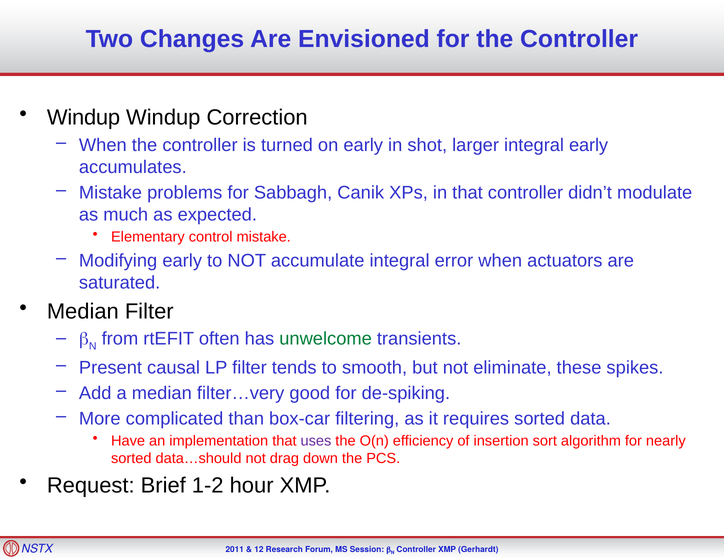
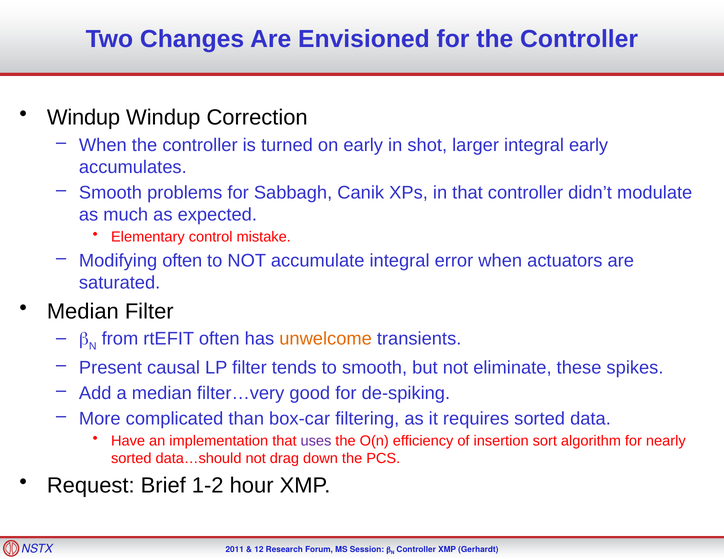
Mistake: Mistake -> Smooth (110, 193)
Modifying early: early -> often (182, 261)
unwelcome colour: green -> orange (326, 339)
